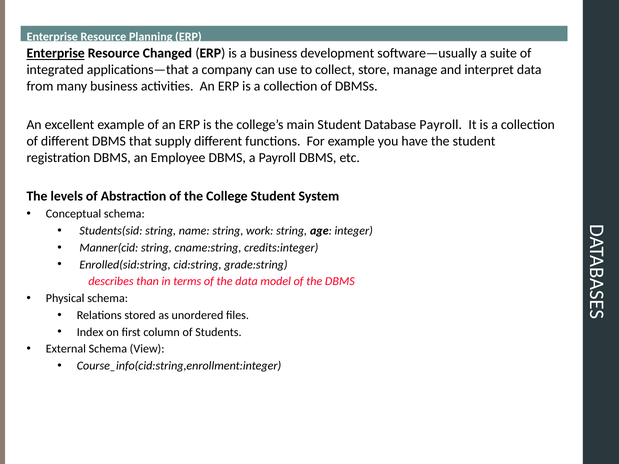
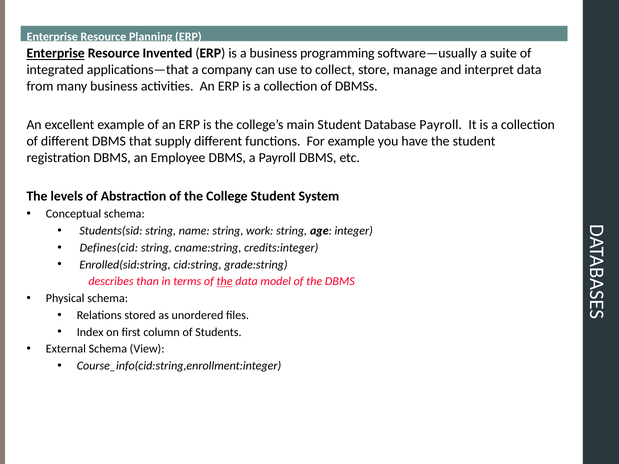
Changed: Changed -> Invented (168, 53)
development: development -> programming (337, 53)
Manner(cid: Manner(cid -> Defines(cid (109, 248)
the underline: none -> present (225, 282)
